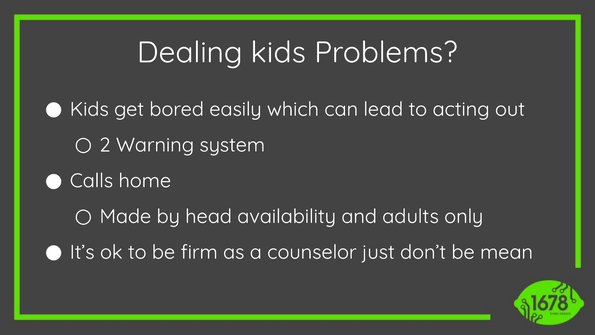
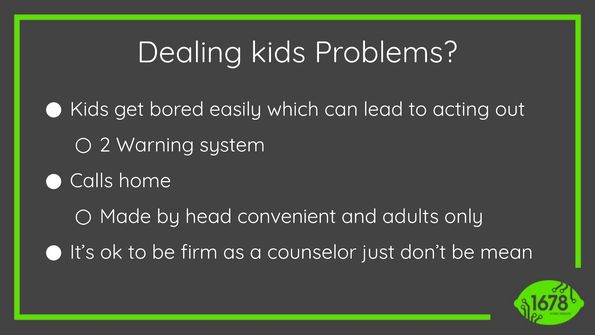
availability: availability -> convenient (287, 216)
